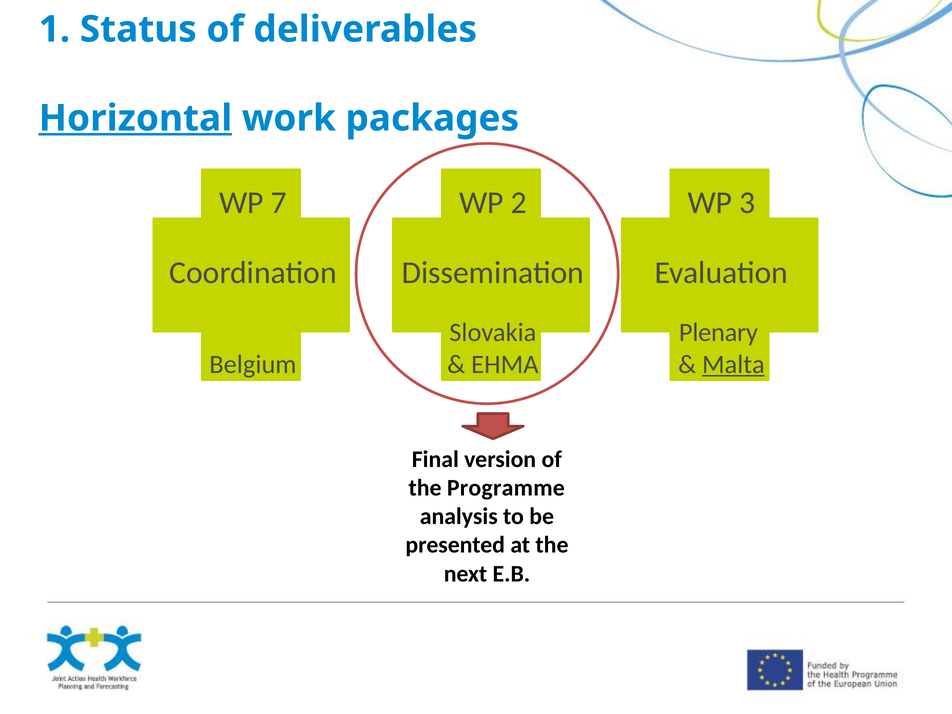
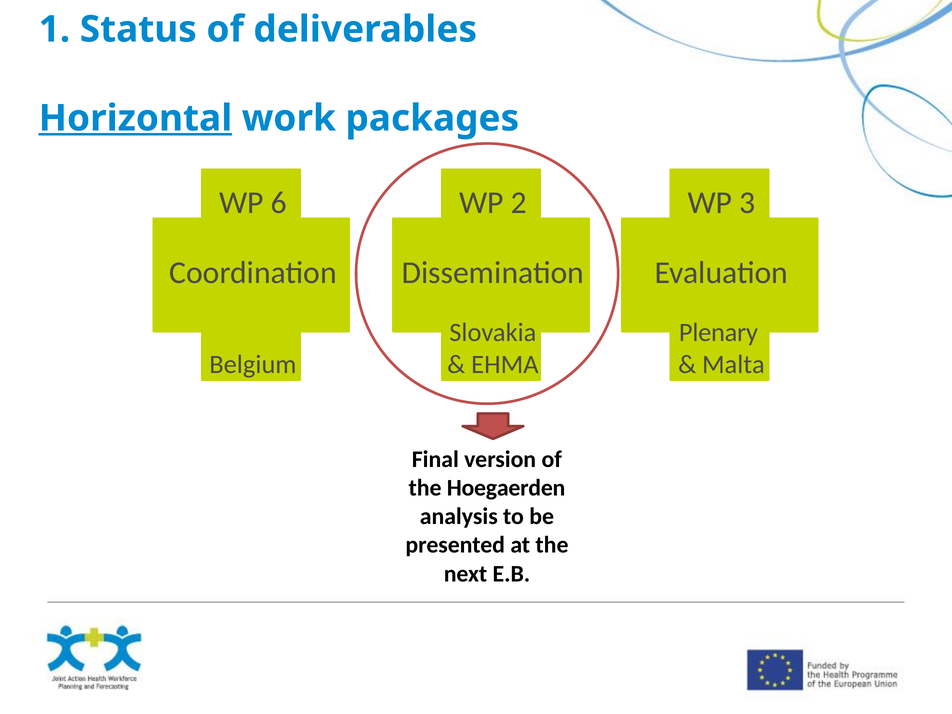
7: 7 -> 6 (279, 203)
Malta underline: present -> none (733, 364)
Programme: Programme -> Hoegaerden (506, 488)
